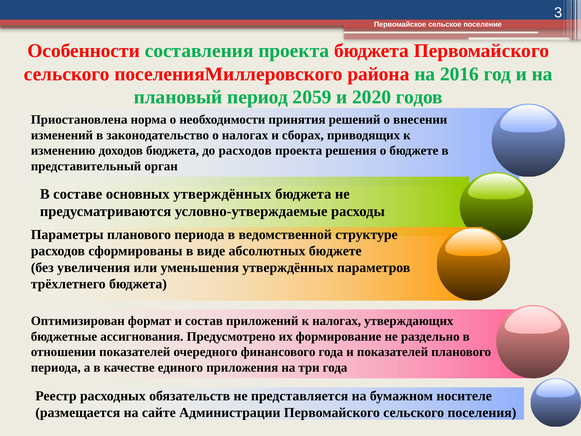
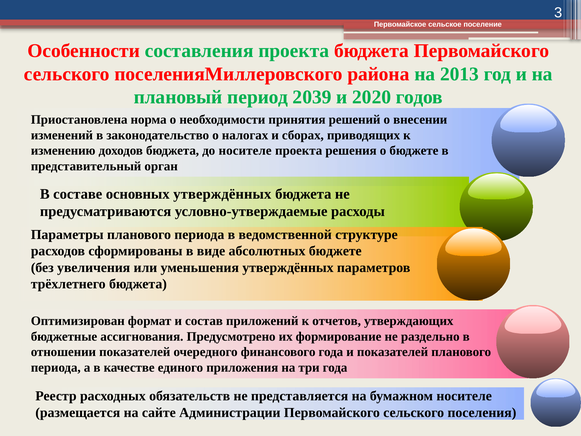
2016: 2016 -> 2013 (459, 74)
2059: 2059 -> 2039 (312, 97)
до расходов: расходов -> носителе (245, 151)
к налогах: налогах -> отчетов (337, 321)
